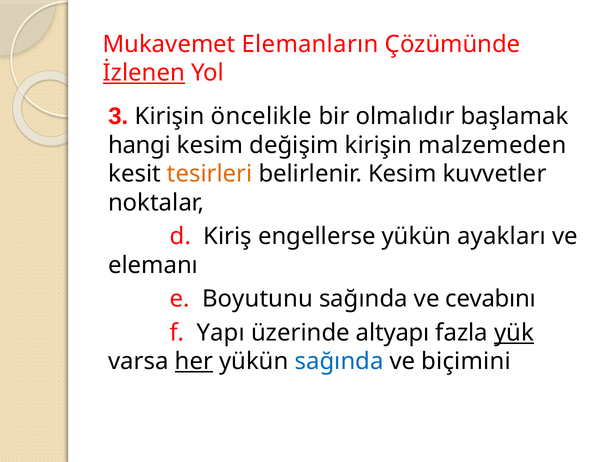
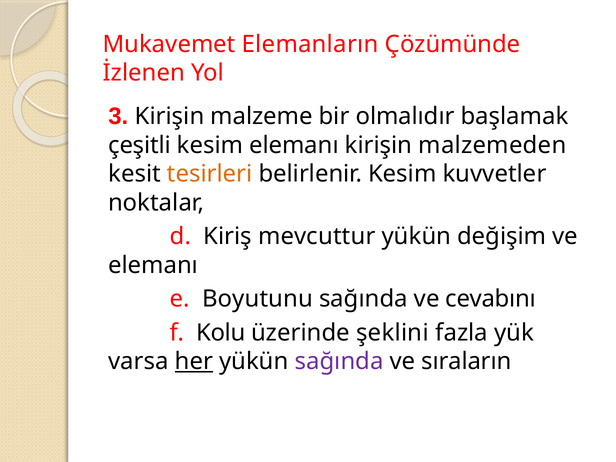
İzlenen underline: present -> none (144, 73)
öncelikle: öncelikle -> malzeme (262, 117)
hangi: hangi -> çeşitli (140, 145)
kesim değişim: değişim -> elemanı (294, 145)
engellerse: engellerse -> mevcuttur (317, 236)
ayakları: ayakları -> değişim (502, 236)
Yapı: Yapı -> Kolu (221, 333)
altyapı: altyapı -> şeklini (392, 333)
yük underline: present -> none (514, 333)
sağında colour: blue -> purple (339, 362)
biçimini: biçimini -> sıraların (466, 362)
